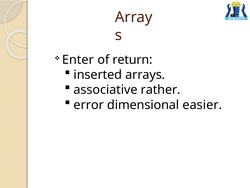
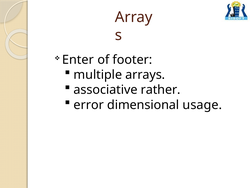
return: return -> footer (132, 60)
inserted: inserted -> multiple (98, 75)
easier: easier -> usage (202, 105)
